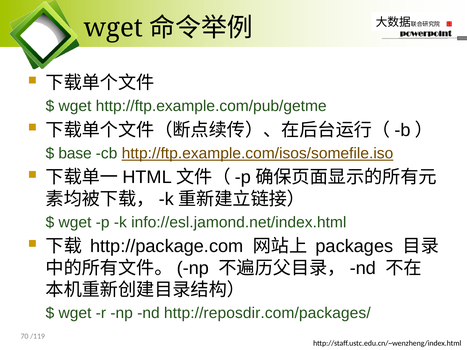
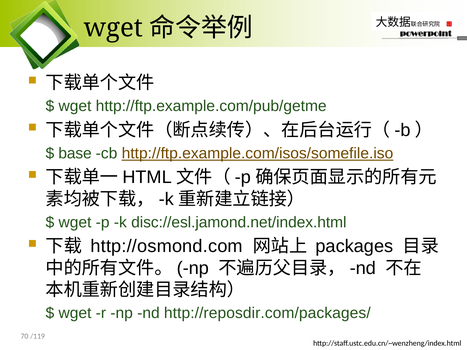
info://esl.jamond.net/index.html: info://esl.jamond.net/index.html -> disc://esl.jamond.net/index.html (239, 222)
http://package.com: http://package.com -> http://osmond.com (167, 246)
